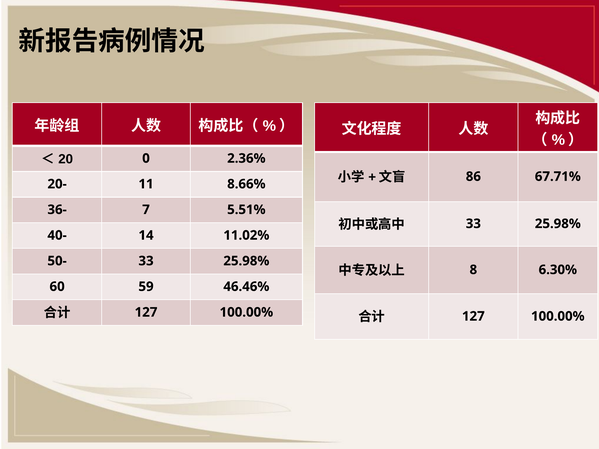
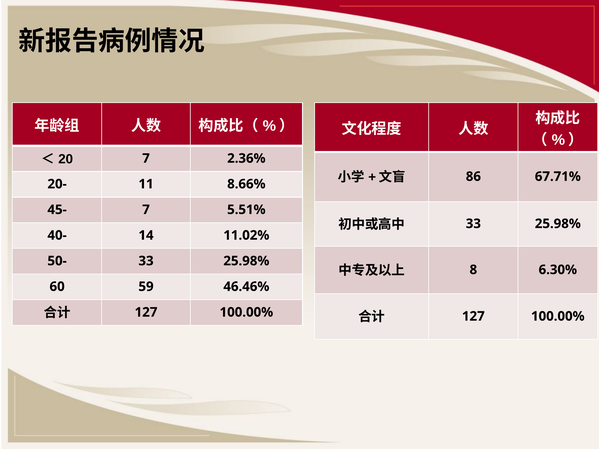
0: 0 -> 7 (146, 158)
36-: 36- -> 45- (57, 210)
